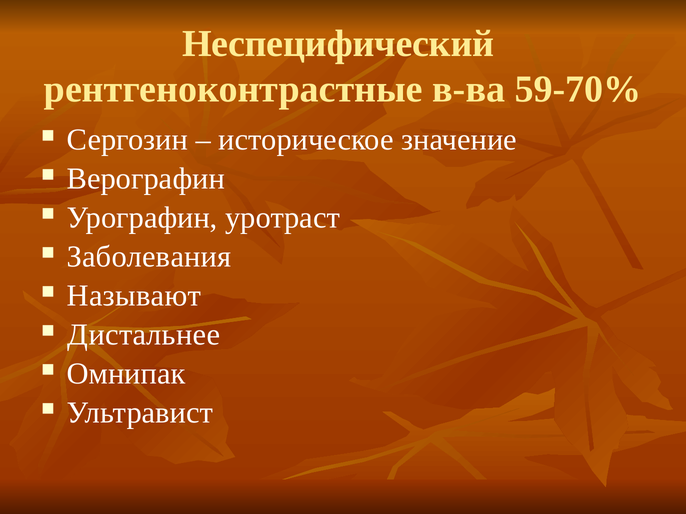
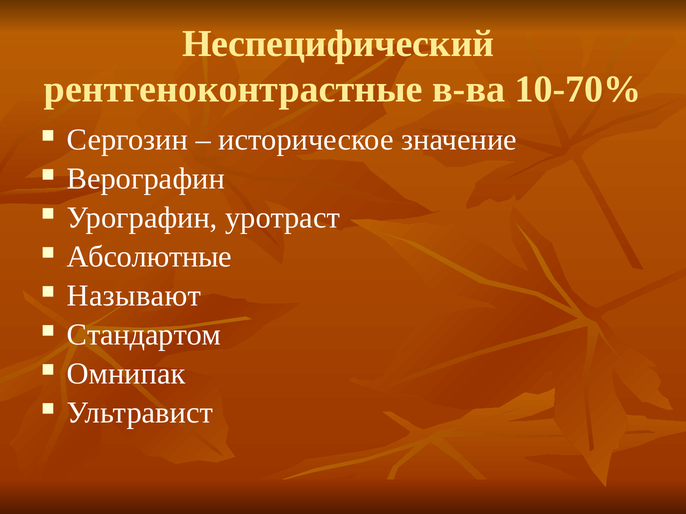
59-70%: 59-70% -> 10-70% (578, 89)
Заболевания: Заболевания -> Абсолютные (149, 257)
Дистальнее: Дистальнее -> Стандартом (144, 335)
